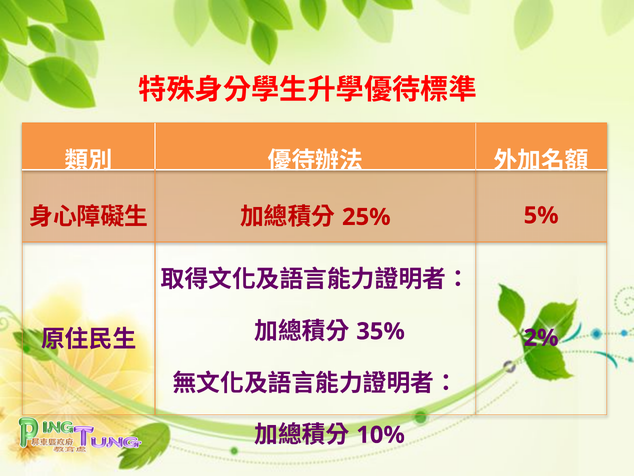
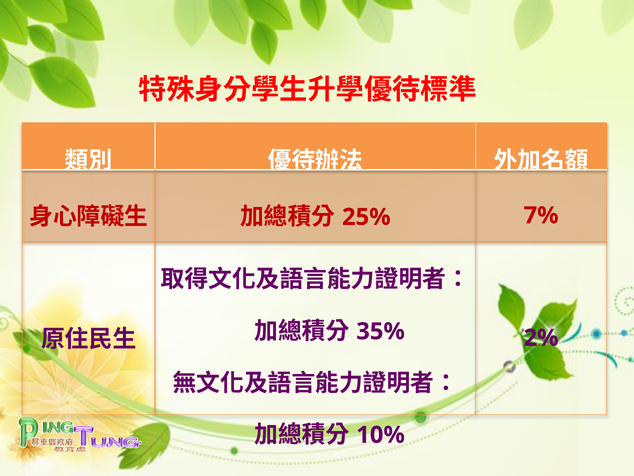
5%: 5% -> 7% (541, 215)
